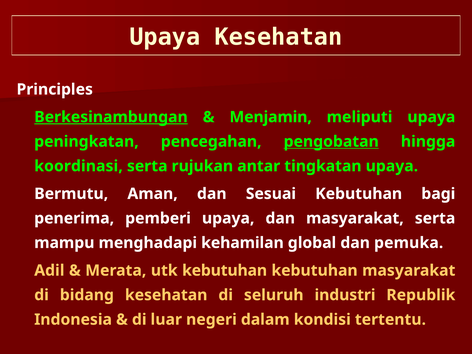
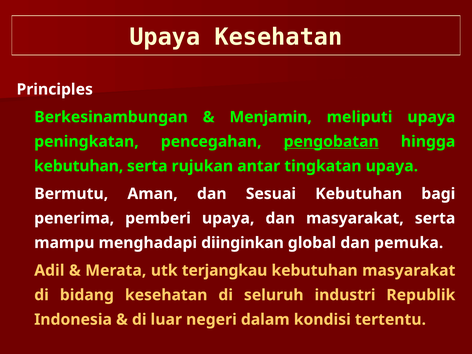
Berkesinambungan underline: present -> none (111, 117)
koordinasi: koordinasi -> kebutuhan (79, 166)
kehamilan: kehamilan -> diinginkan (242, 243)
utk kebutuhan: kebutuhan -> terjangkau (225, 270)
